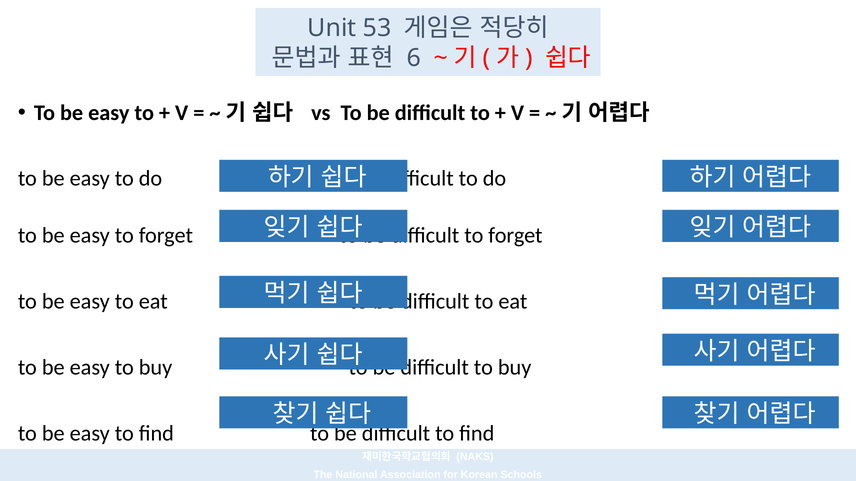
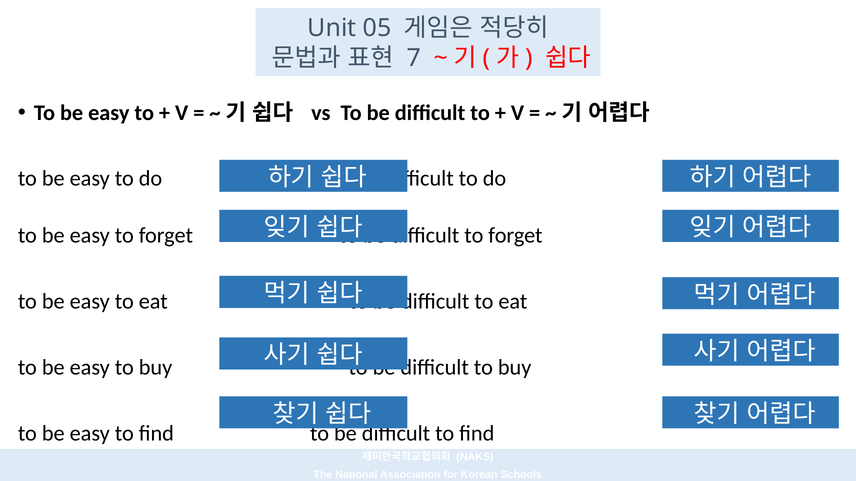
53: 53 -> 05 (377, 28)
6: 6 -> 7 (414, 58)
